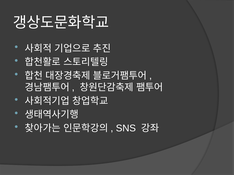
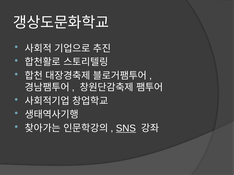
SNS underline: none -> present (126, 129)
